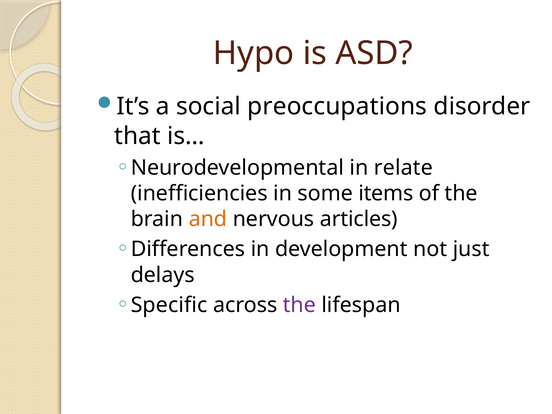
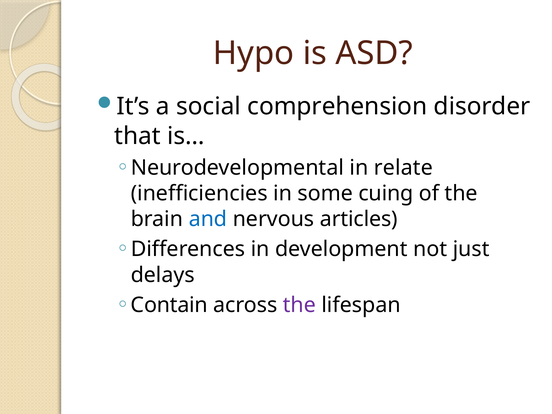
preoccupations: preoccupations -> comprehension (337, 107)
items: items -> cuing (386, 193)
and colour: orange -> blue (208, 219)
Specific: Specific -> Contain (169, 305)
